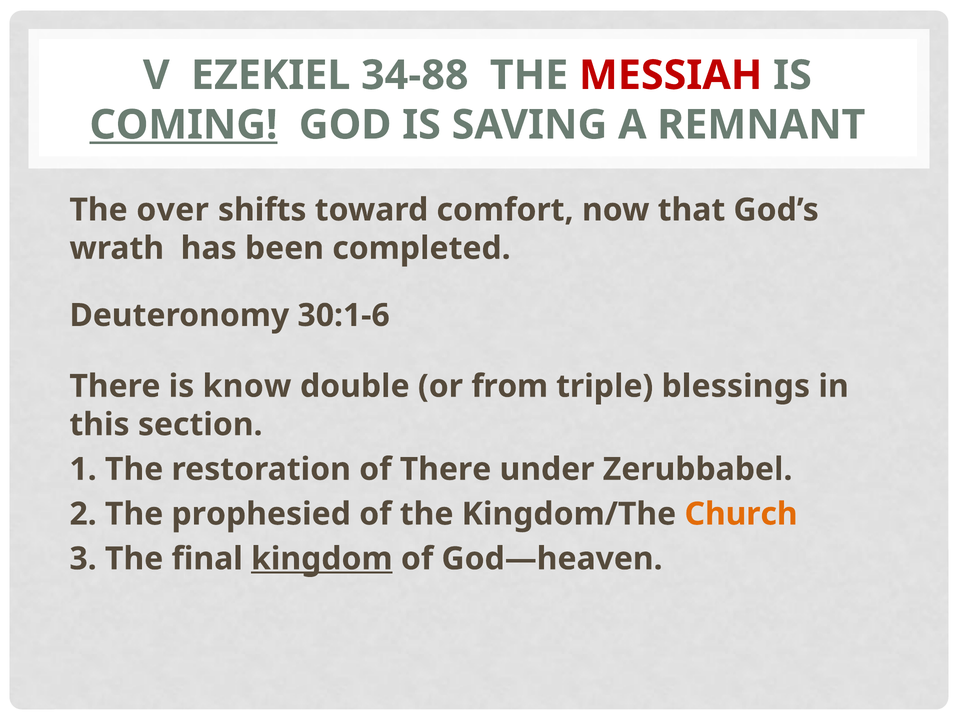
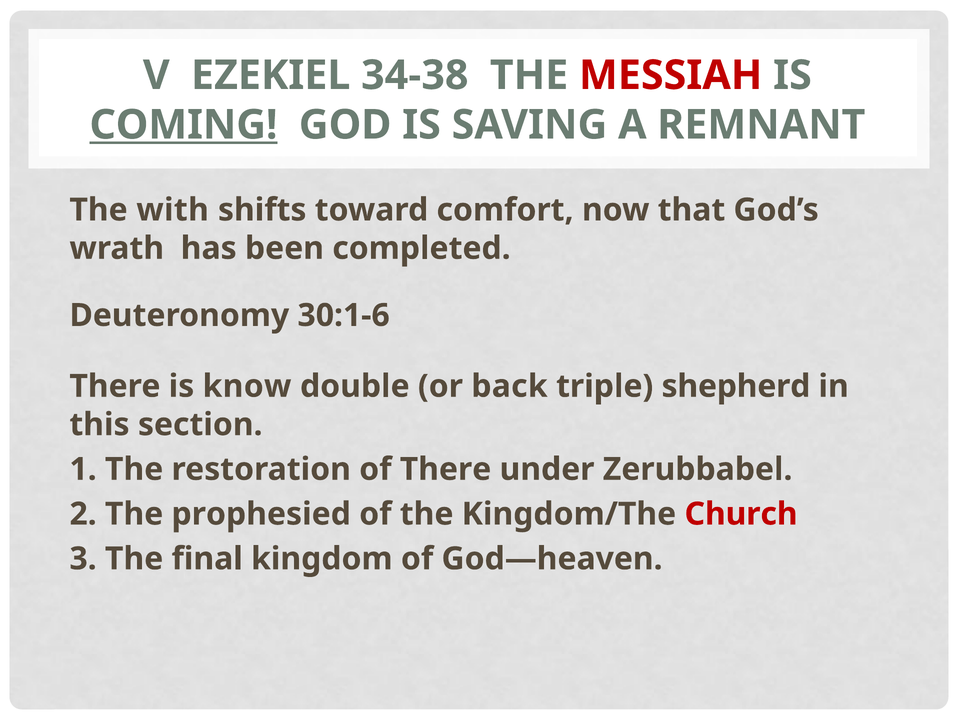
34-88: 34-88 -> 34-38 (415, 75)
over: over -> with (173, 210)
from: from -> back (509, 386)
blessings: blessings -> shepherd (736, 386)
Church colour: orange -> red (741, 514)
kingdom underline: present -> none (322, 558)
